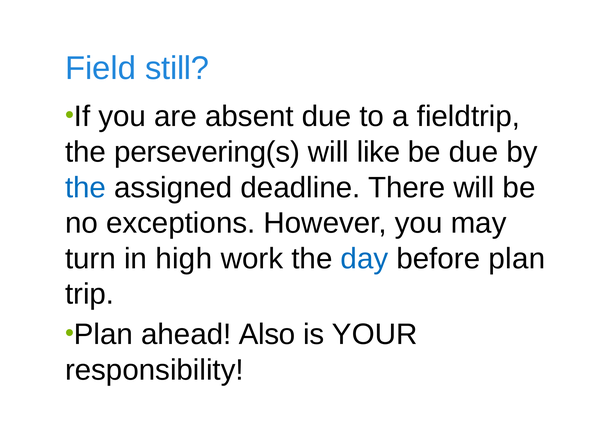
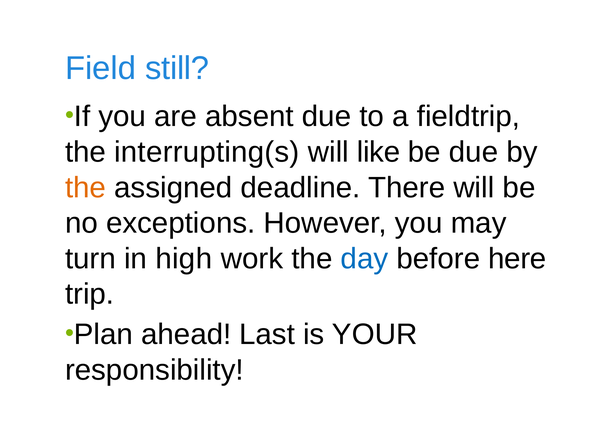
persevering(s: persevering(s -> interrupting(s (207, 152)
the colour: blue -> orange (86, 187)
before plan: plan -> here (517, 258)
Also: Also -> Last (267, 334)
